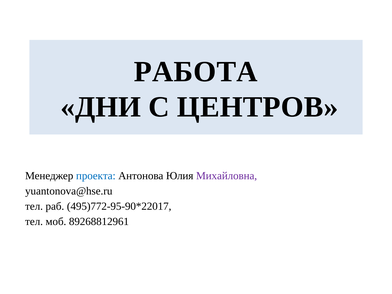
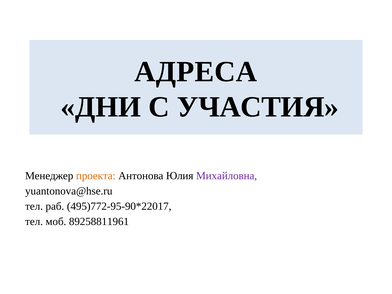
РАБОТА: РАБОТА -> АДРЕСА (196, 72)
ЦЕНТРОВ: ЦЕНТРОВ -> УЧАСТИЯ (258, 107)
проекта colour: blue -> orange (96, 176)
89268812961: 89268812961 -> 89258811961 (99, 221)
